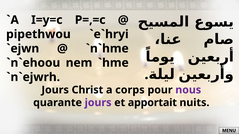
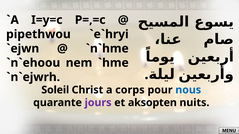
Jours: Jours -> Soleil (55, 90)
nous colour: purple -> blue (188, 90)
apportait: apportait -> aksopten (152, 103)
